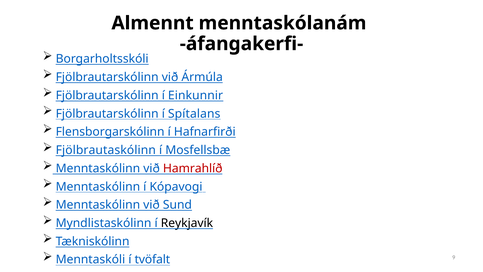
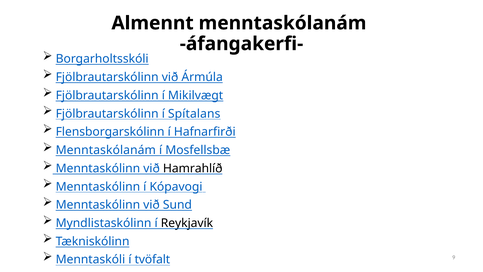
Einkunnir: Einkunnir -> Mikilvægt (196, 95)
Fjölbrautaskólinn: Fjölbrautaskólinn -> Menntaskólanám (106, 150)
Hamrahlíð colour: red -> black (193, 168)
